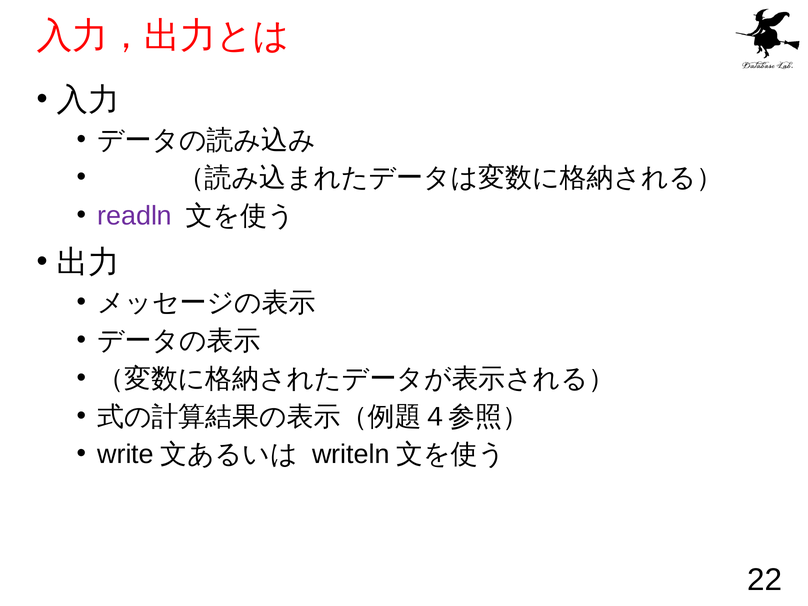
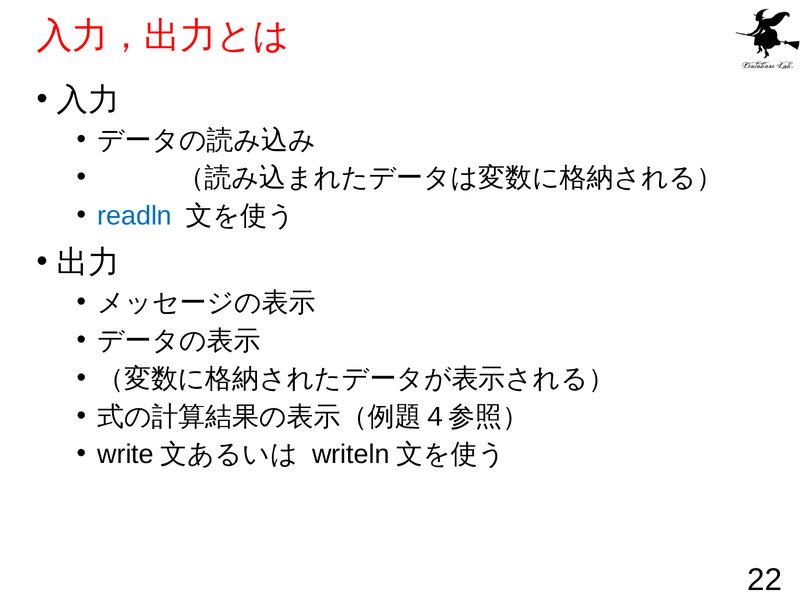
readln colour: purple -> blue (135, 216)
